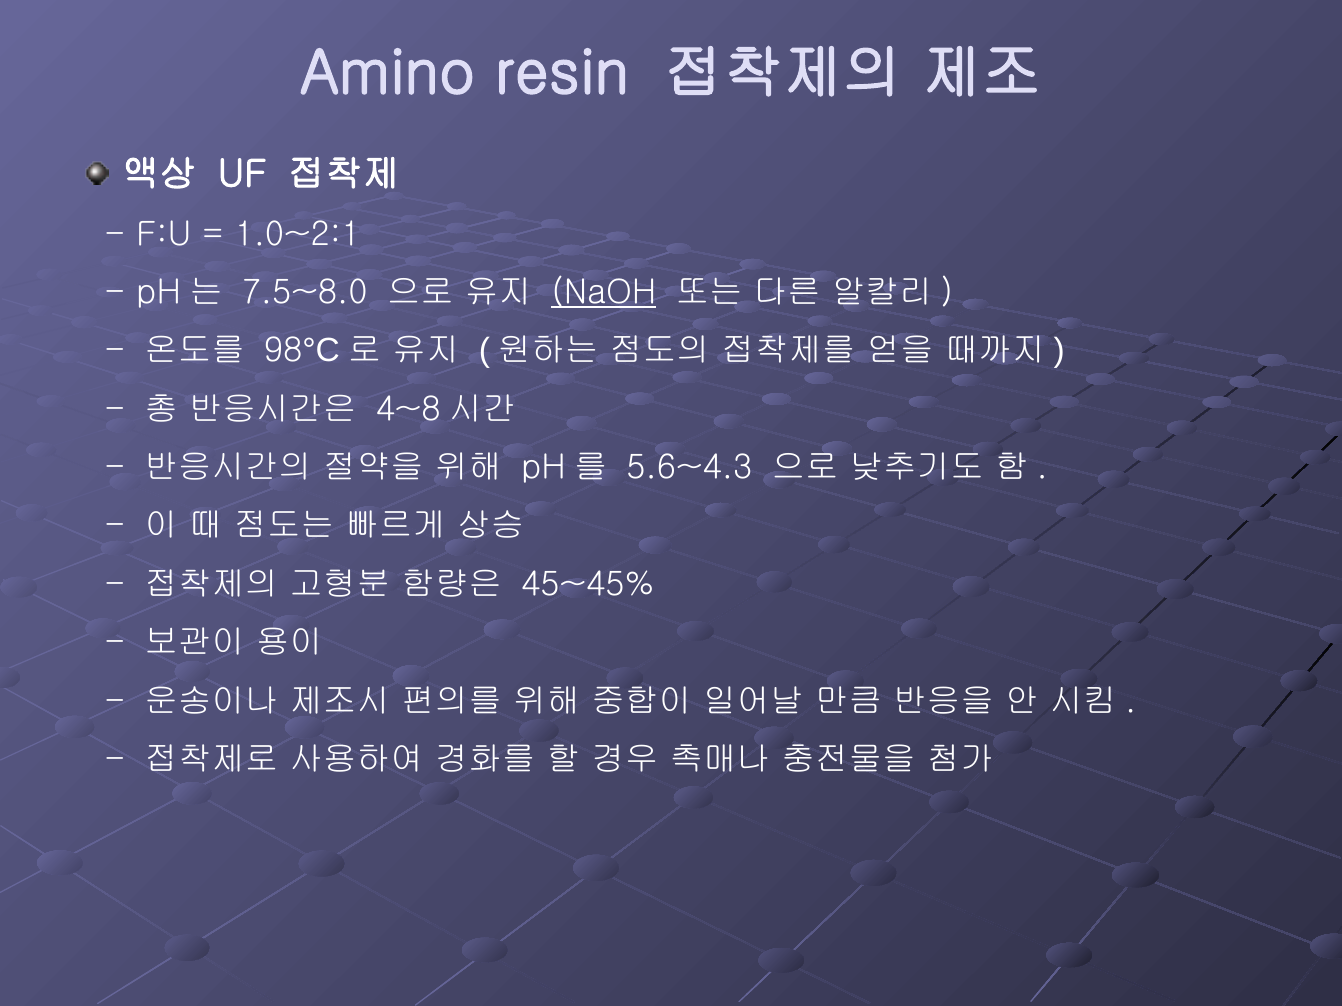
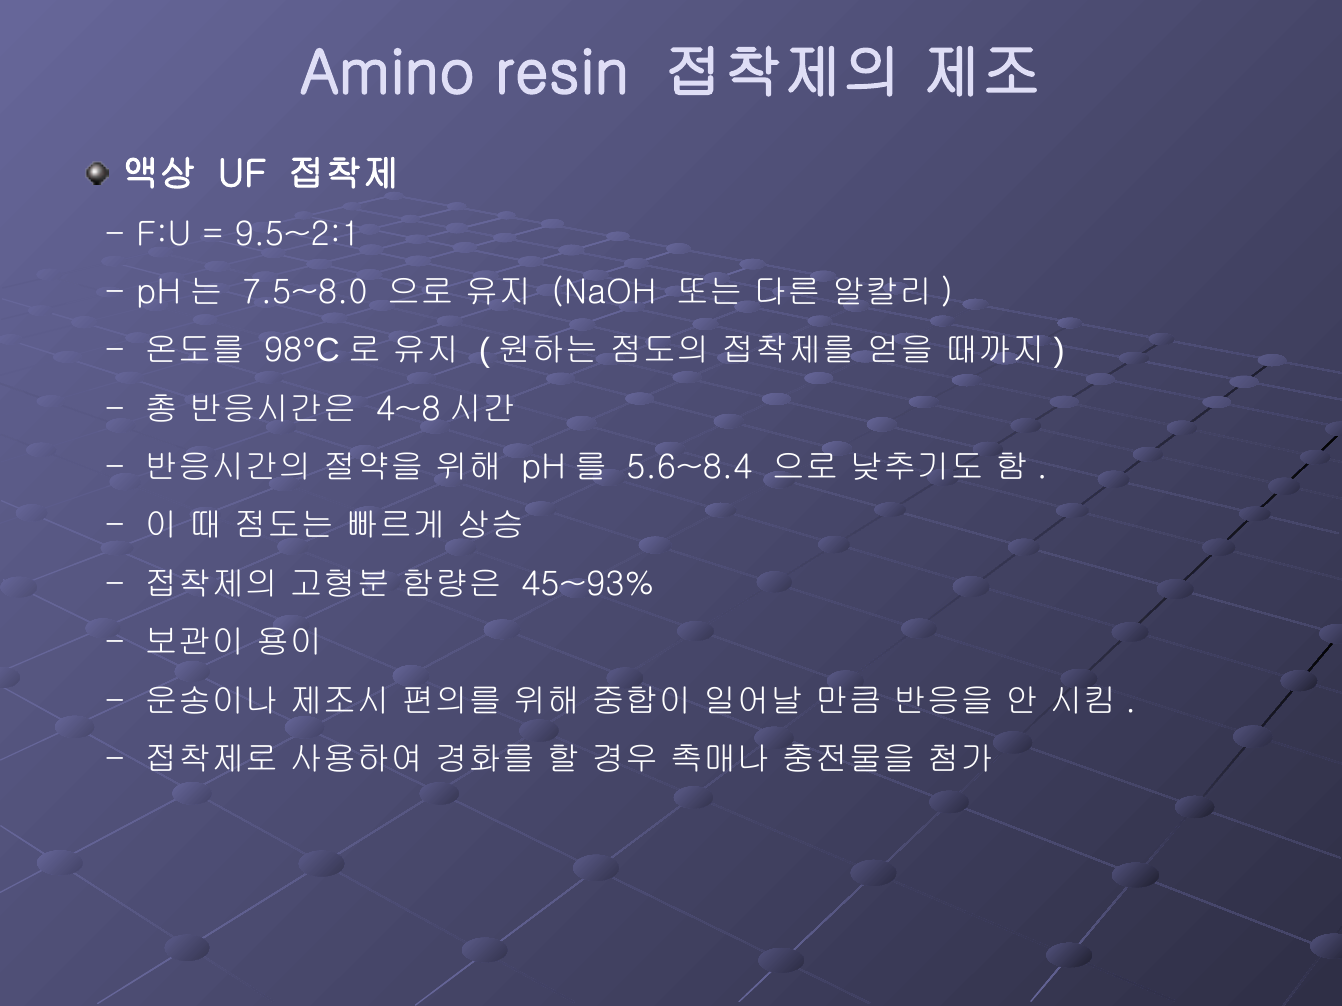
1.0~2:1: 1.0~2:1 -> 9.5~2:1 (297, 234)
NaOH underline: present -> none (604, 293)
5.6~4.3: 5.6~4.3 -> 5.6~8.4 (689, 468)
45~45%: 45~45% -> 45~93% (588, 585)
